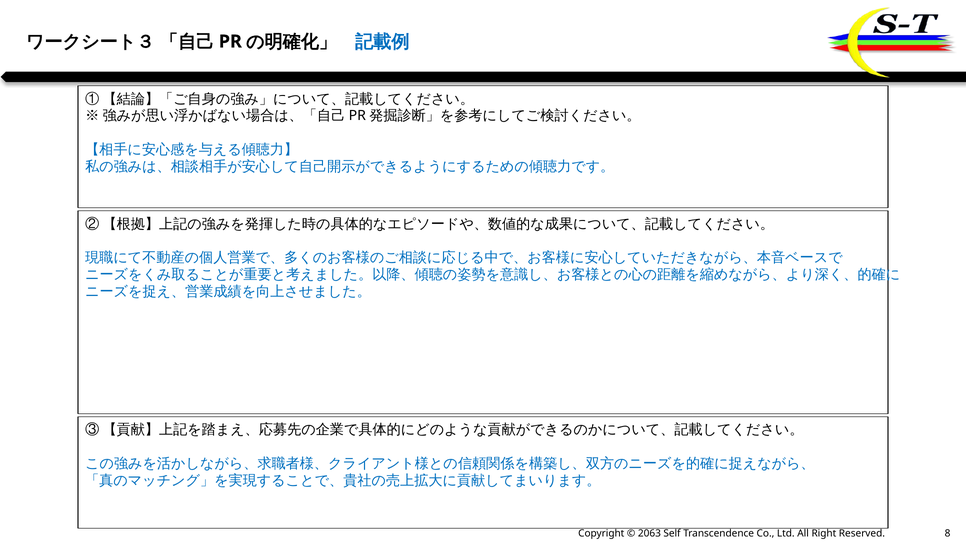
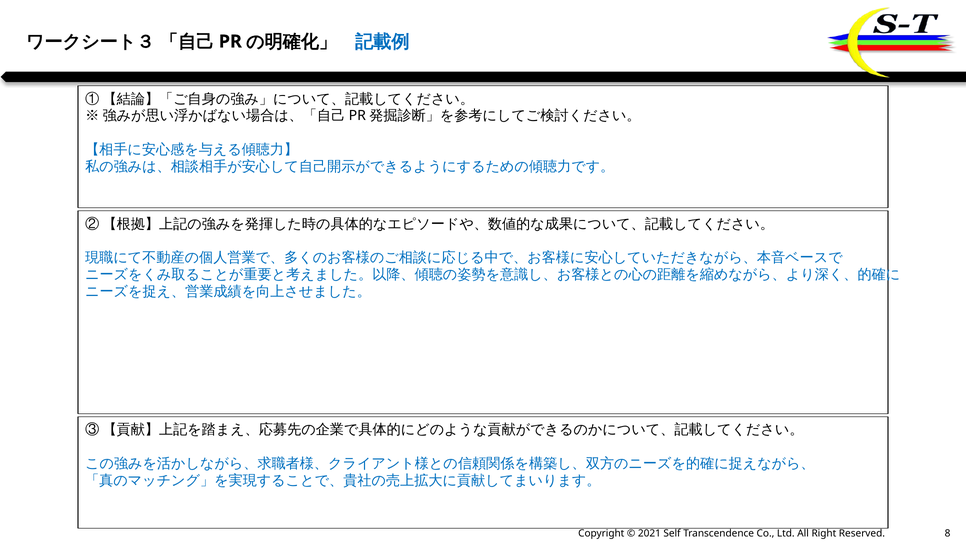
2063: 2063 -> 2021 (649, 534)
